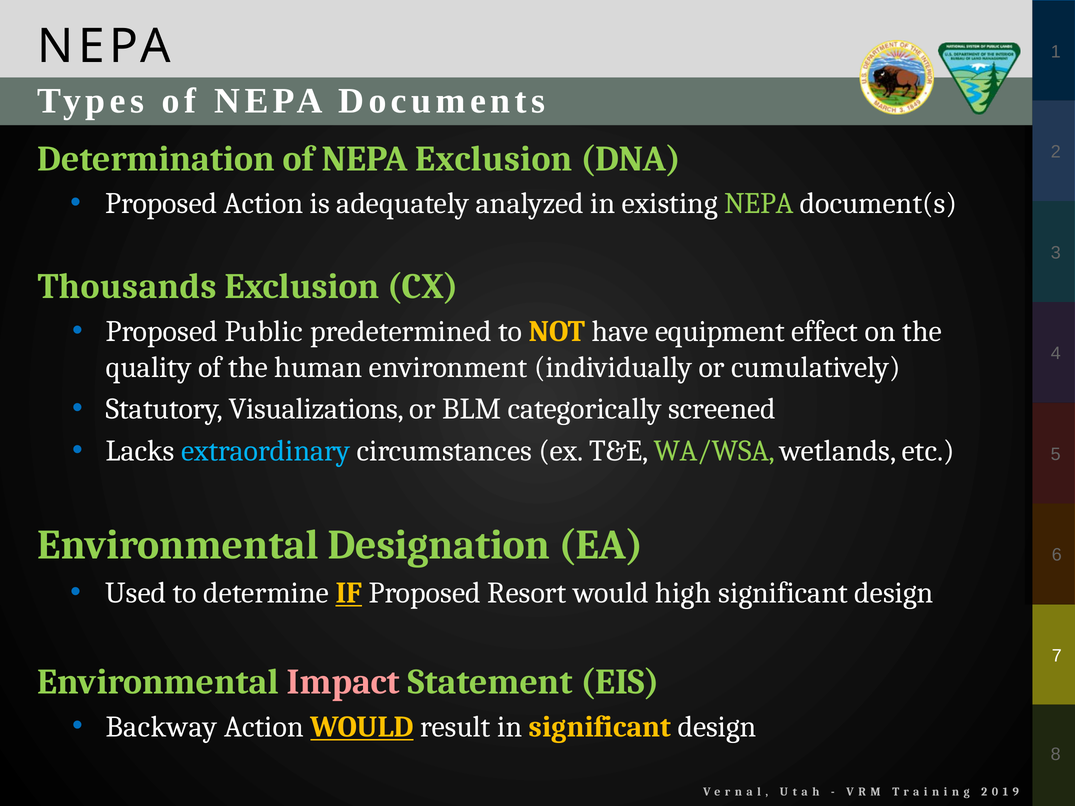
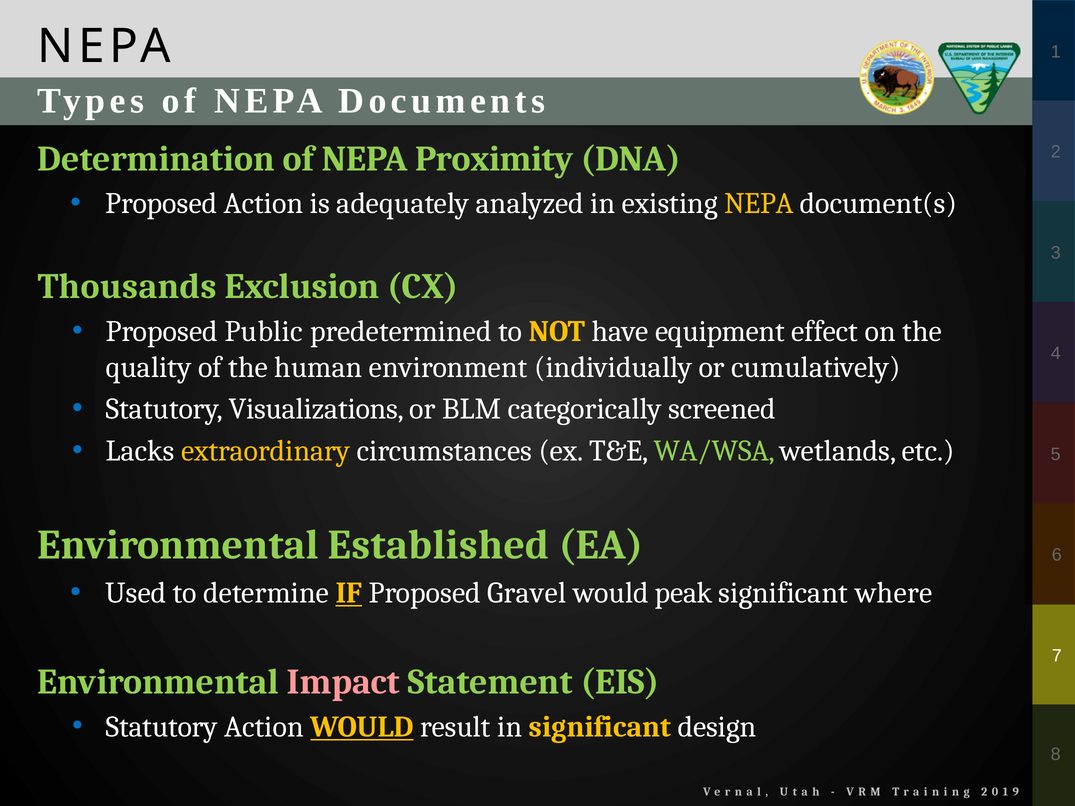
NEPA Exclusion: Exclusion -> Proximity (494, 159)
NEPA colour: light green -> yellow (759, 204)
extraordinary colour: light blue -> yellow (266, 451)
Designation: Designation -> Established (439, 545)
Resort: Resort -> Gravel (527, 593)
high: high -> peak (684, 593)
design: design -> where (894, 593)
Backway: Backway -> Statutory (162, 727)
